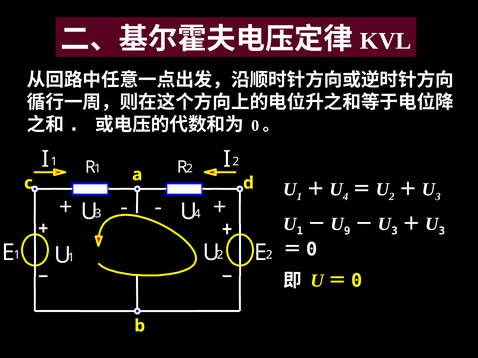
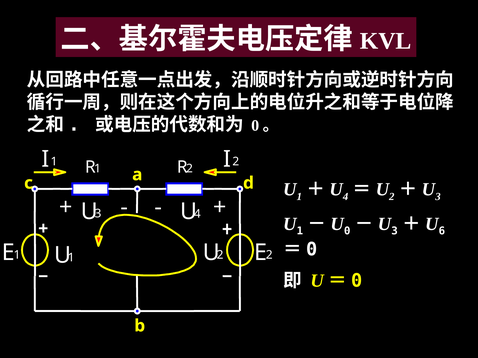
9: 9 -> 0 (347, 231)
3: 3 -> 6 (442, 231)
